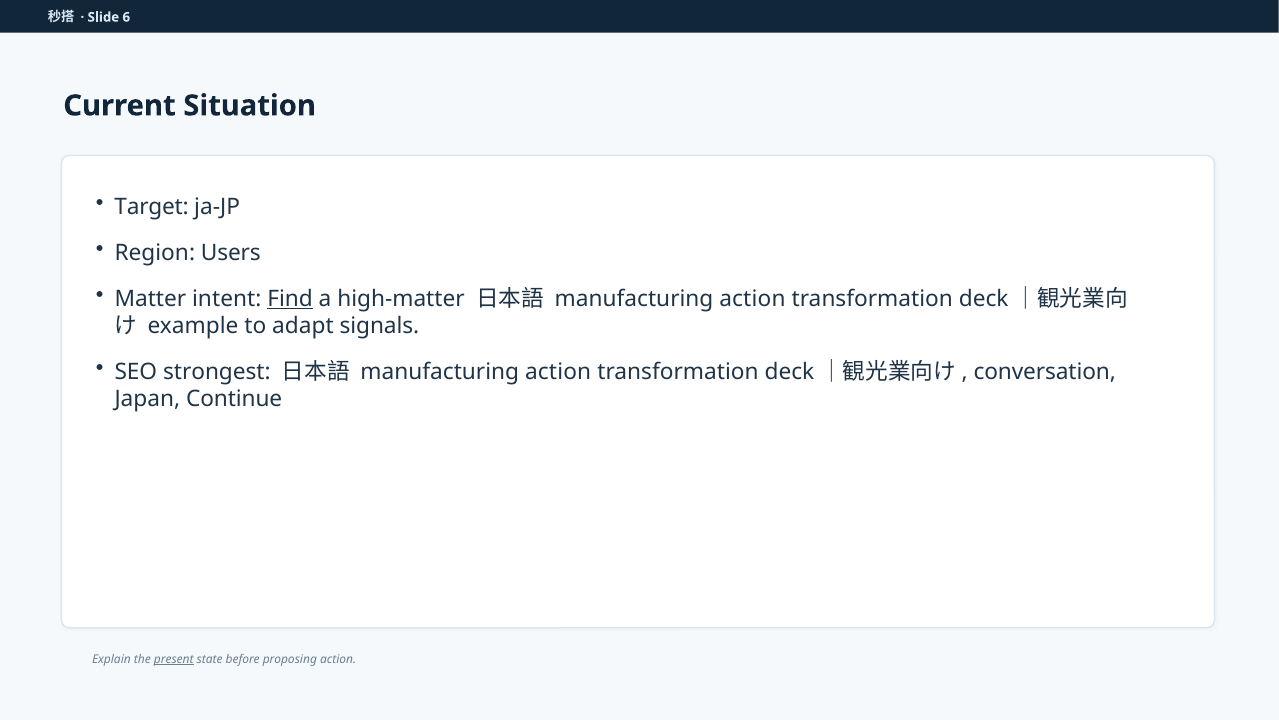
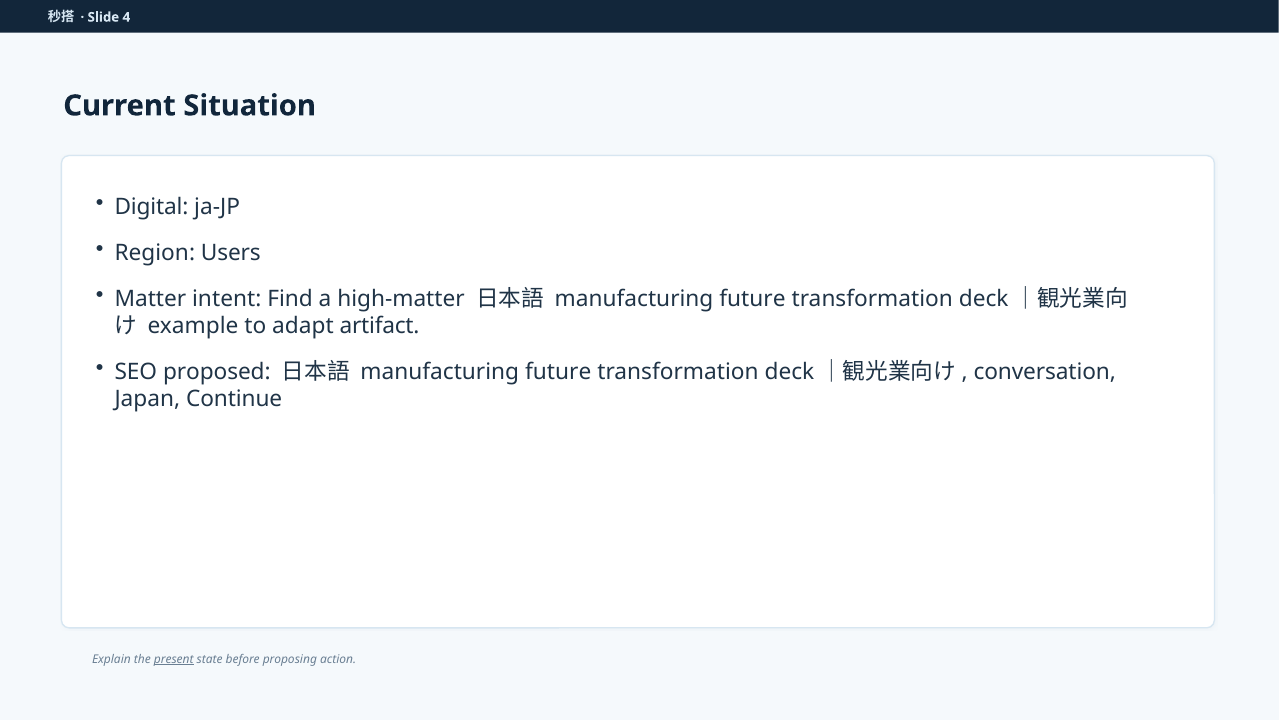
6: 6 -> 4 (126, 17)
Target: Target -> Digital (152, 207)
Find underline: present -> none (290, 299)
action: action -> future (752, 299)
signals: signals -> artifact (380, 326)
strongest: strongest -> proposed (217, 372)
action: action -> future (558, 372)
